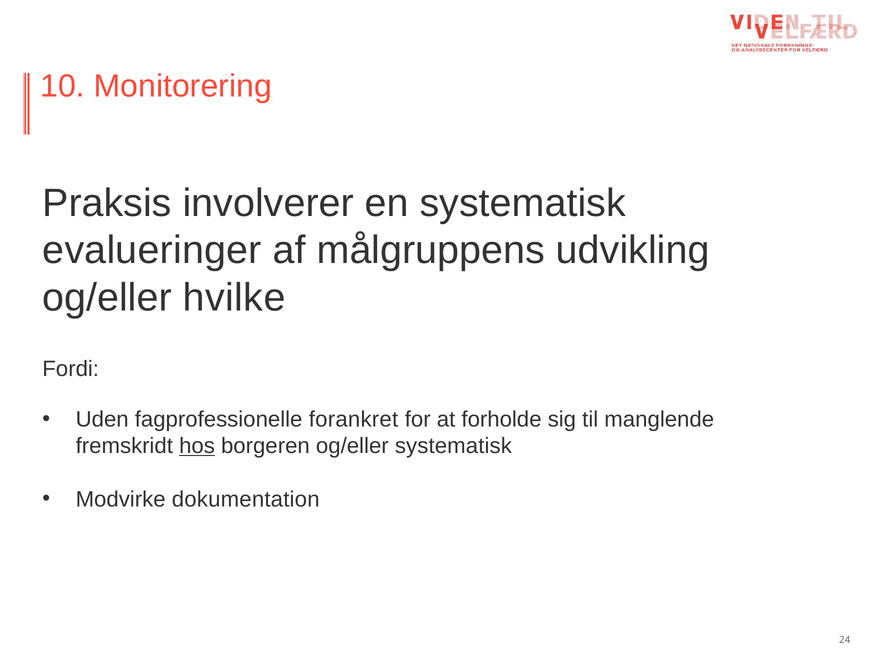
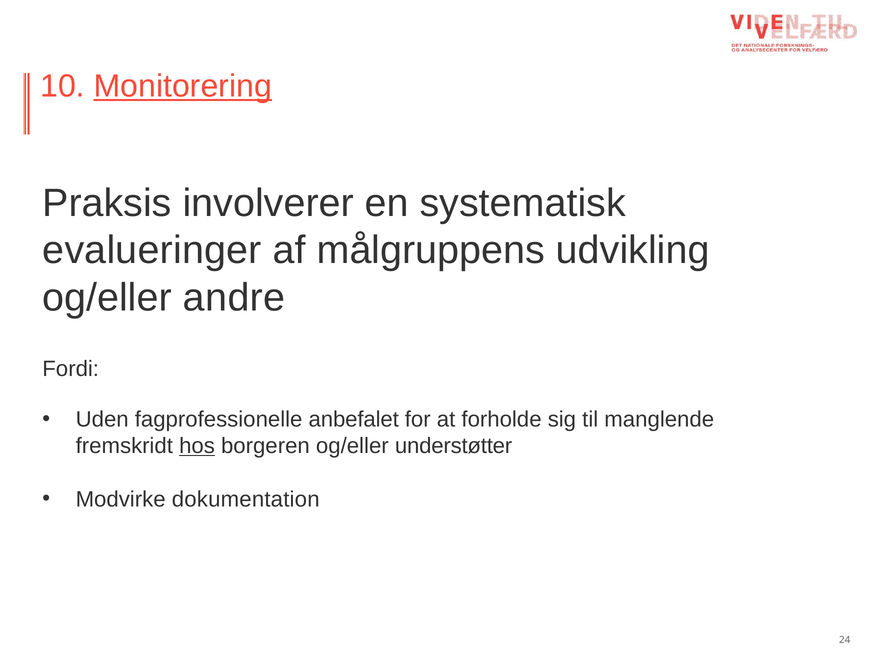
Monitorering underline: none -> present (183, 86)
hvilke: hvilke -> andre (234, 298)
forankret: forankret -> anbefalet (354, 419)
og/eller systematisk: systematisk -> understøtter (454, 446)
